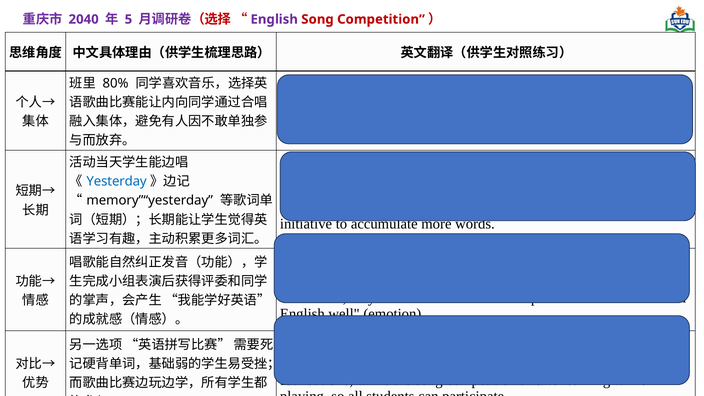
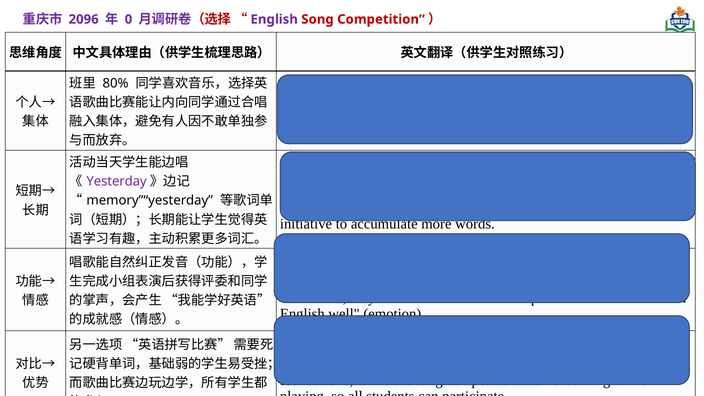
2040: 2040 -> 2096 (84, 19)
5: 5 -> 0 (128, 19)
Yesterday colour: blue -> purple (117, 181)
